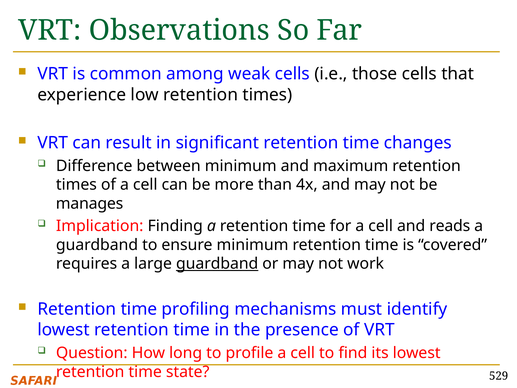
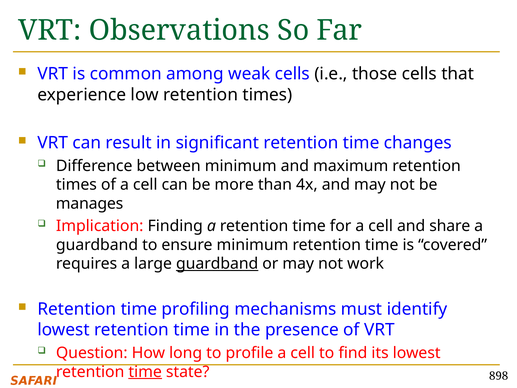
reads: reads -> share (450, 226)
time underline: none -> present (145, 372)
529: 529 -> 898 (499, 376)
